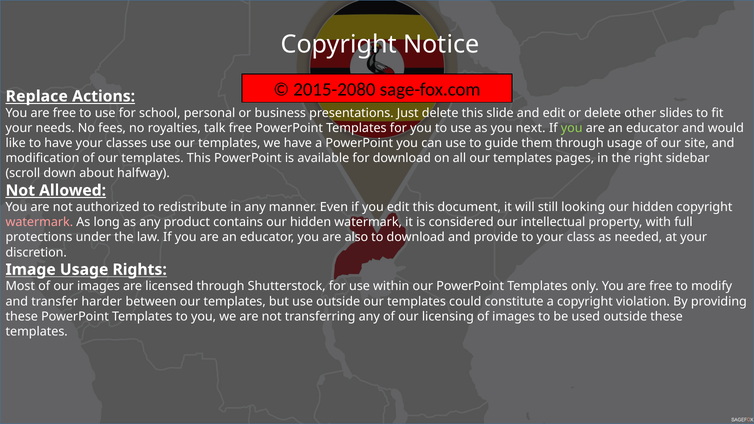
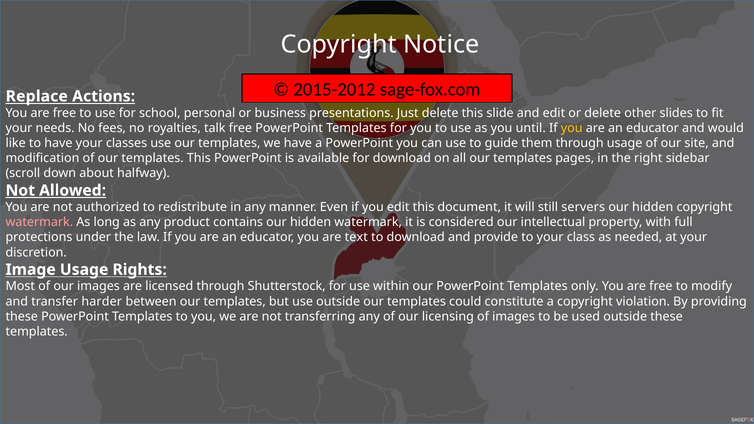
2015-2080: 2015-2080 -> 2015-2012 (334, 89)
next: next -> until (531, 128)
you colour: light green -> yellow (572, 128)
looking: looking -> servers (583, 207)
also: also -> text (356, 237)
